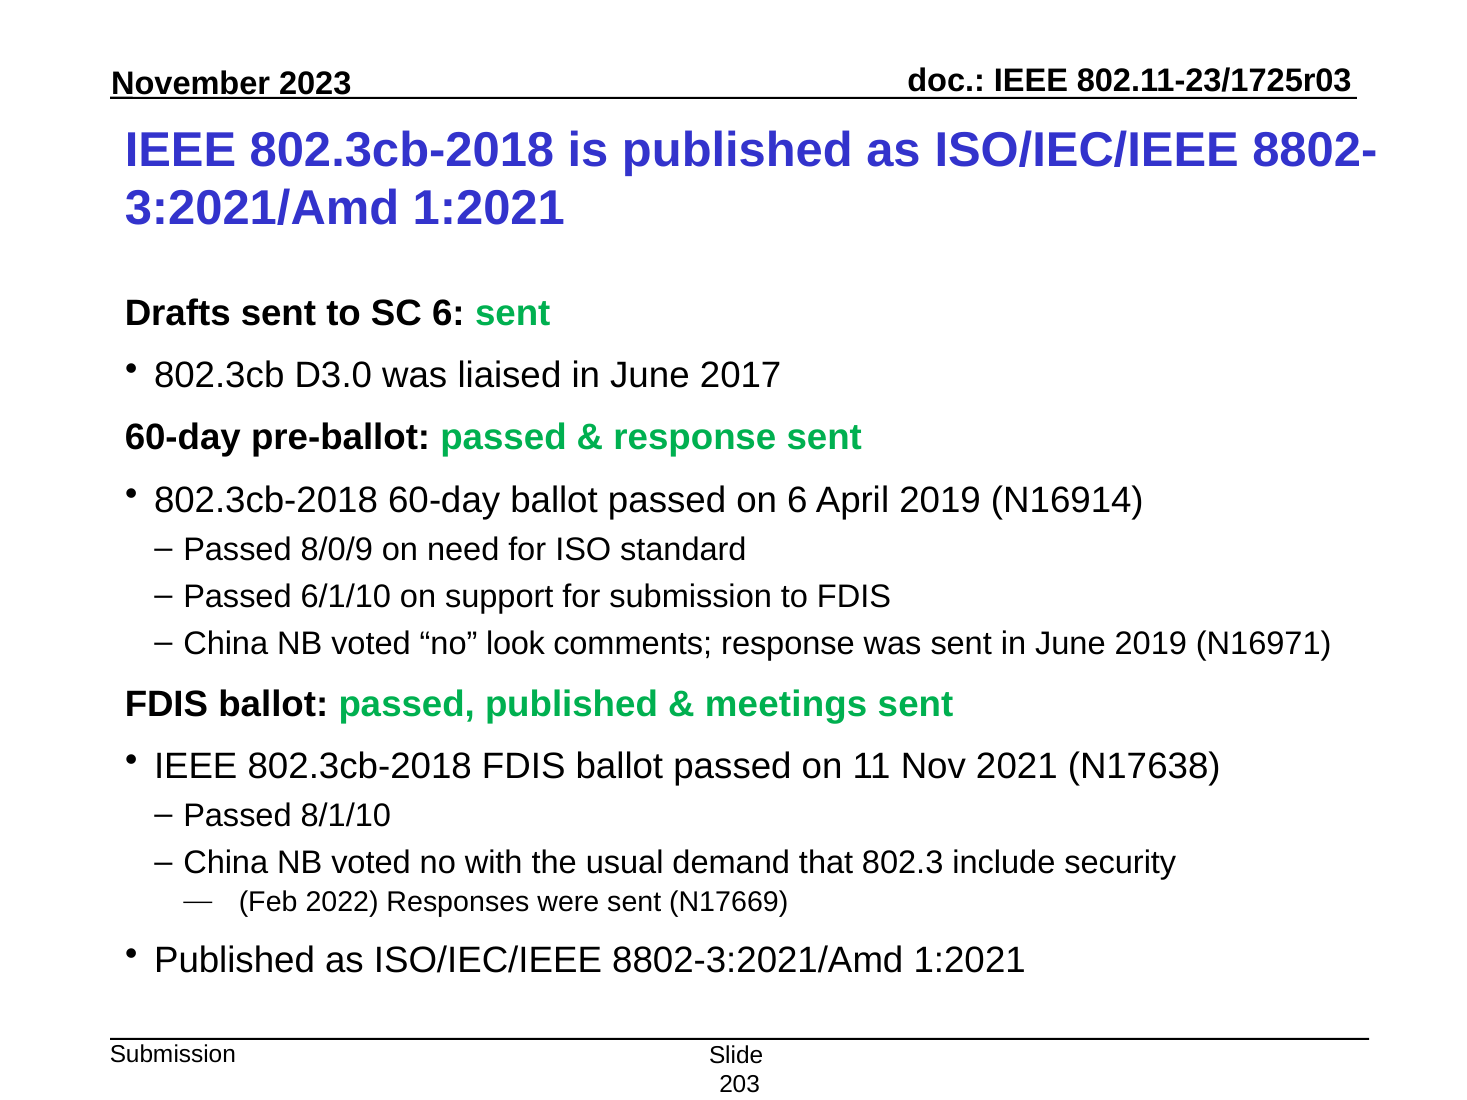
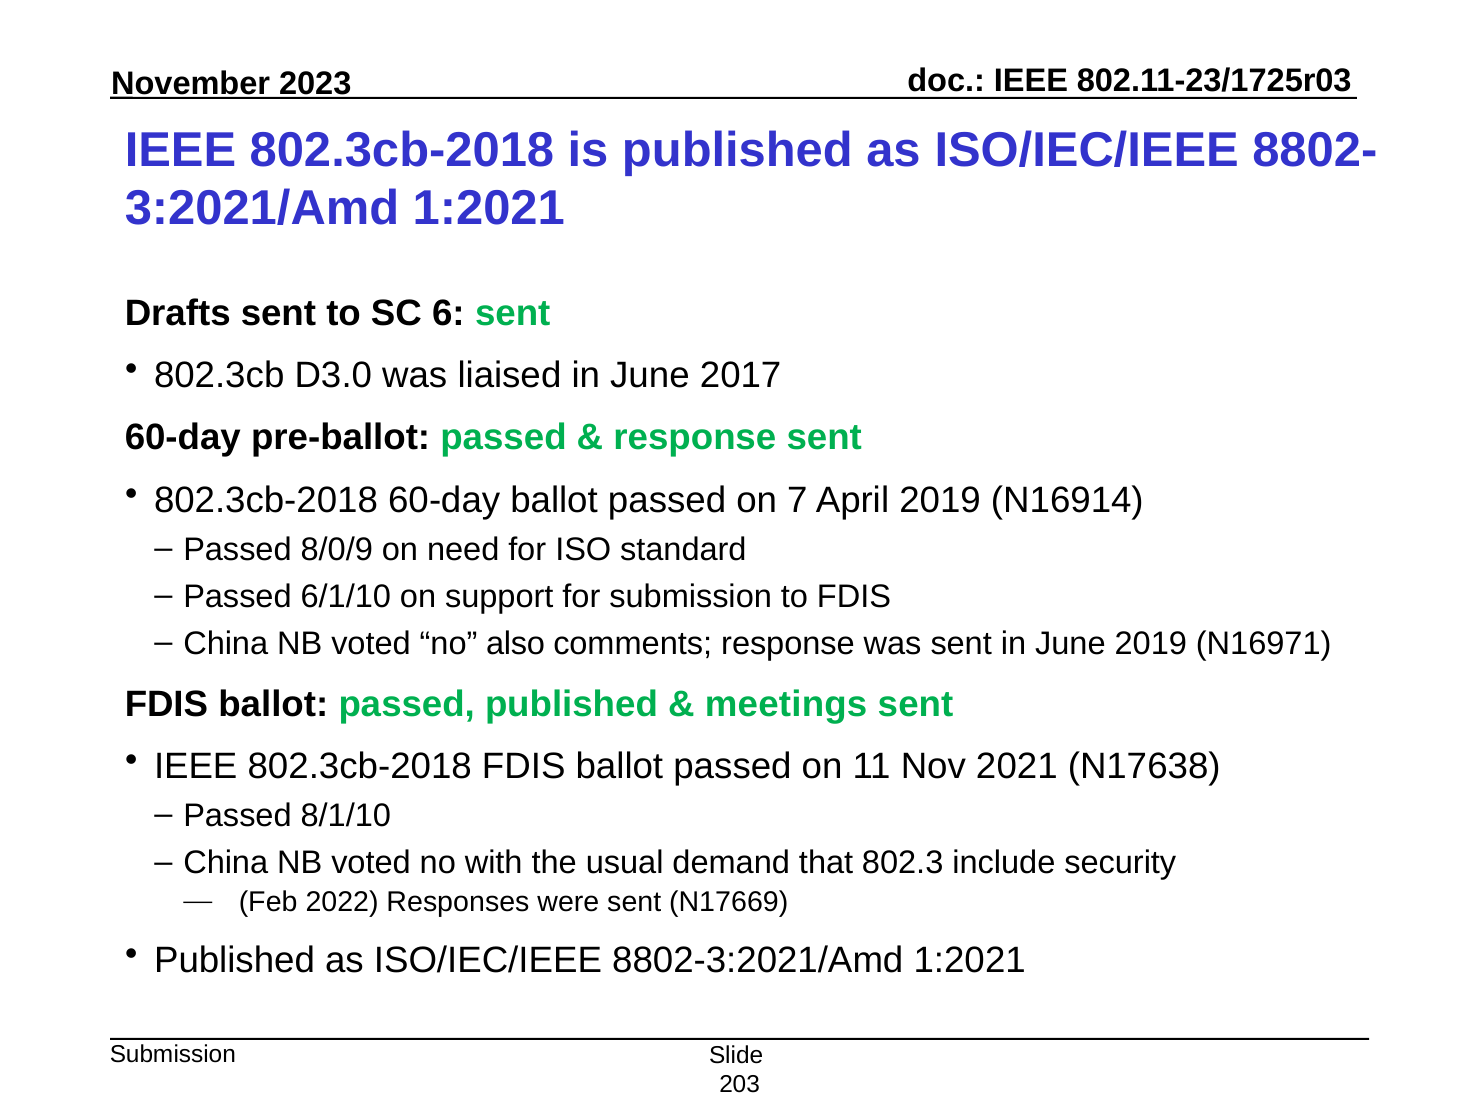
on 6: 6 -> 7 (797, 500)
look: look -> also (516, 644)
